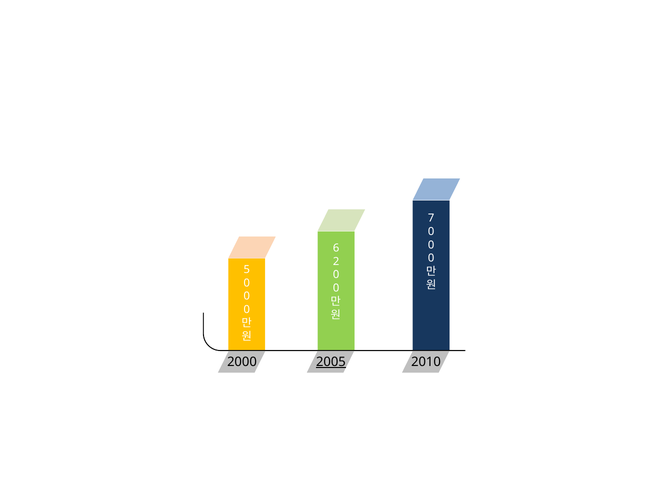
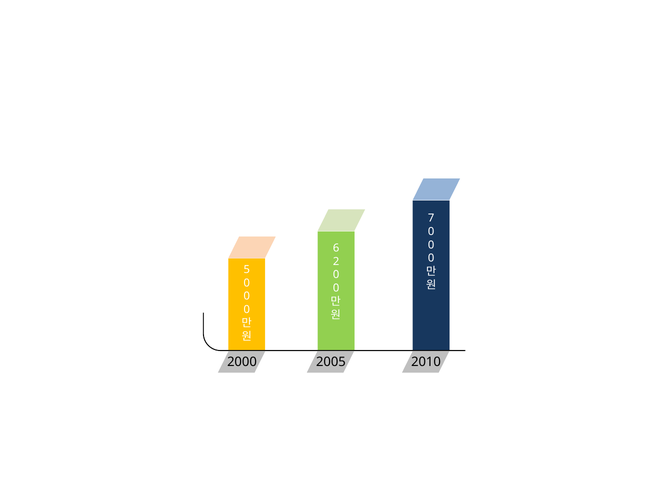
2005 underline: present -> none (331, 362)
